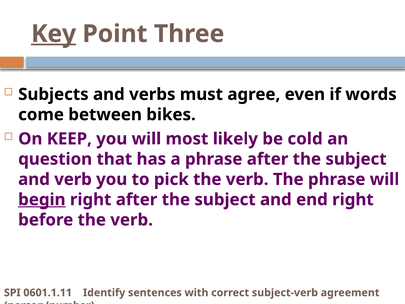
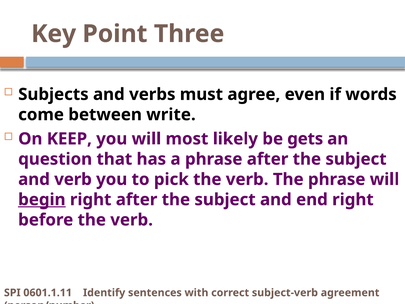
Key underline: present -> none (54, 34)
bikes: bikes -> write (171, 115)
cold: cold -> gets (305, 139)
